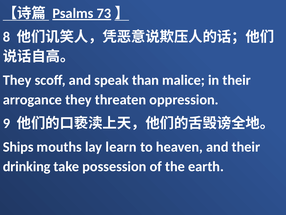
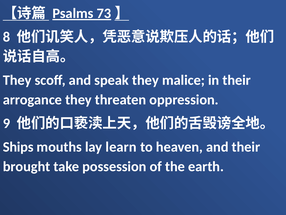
speak than: than -> they (145, 80)
drinking: drinking -> brought (27, 166)
